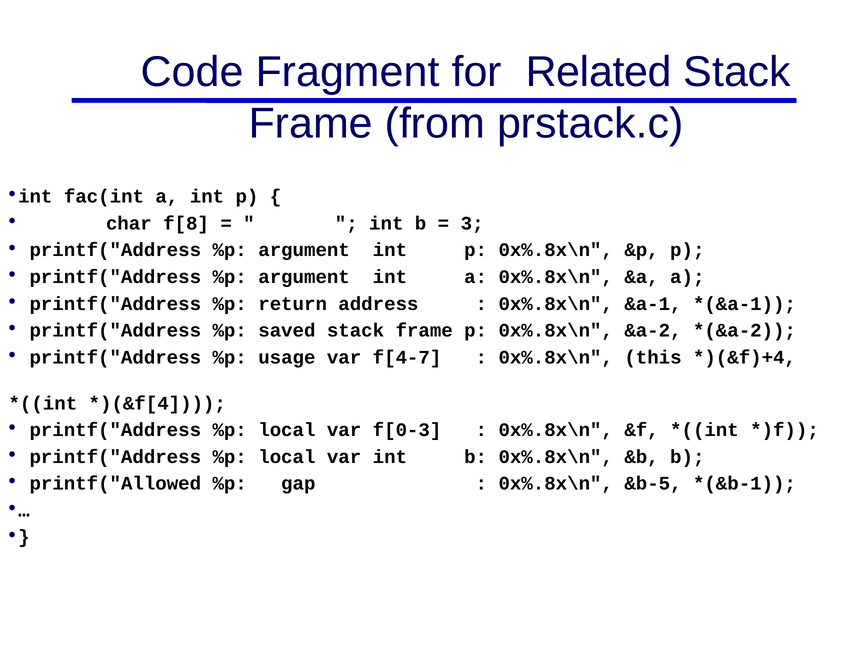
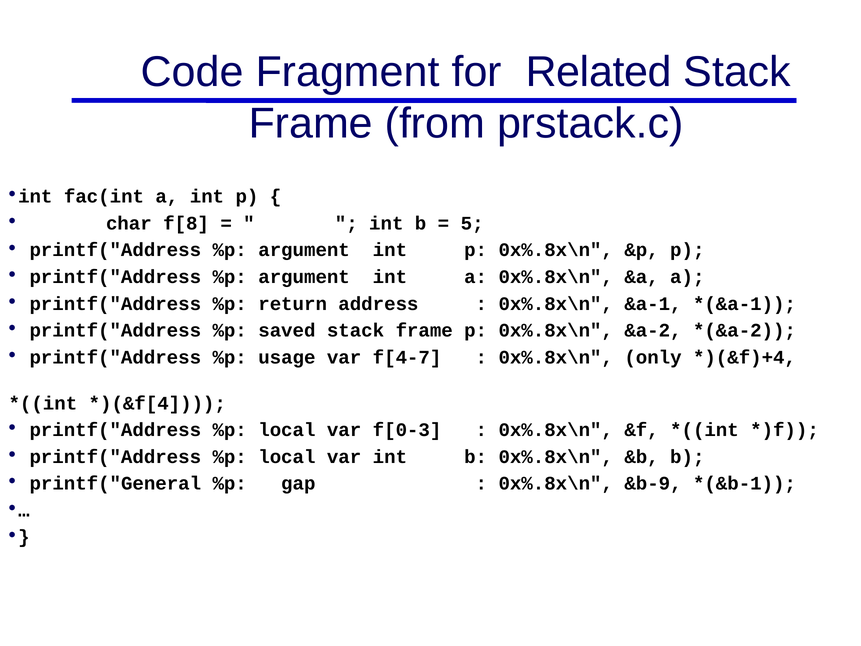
3: 3 -> 5 (472, 223)
this: this -> only (653, 357)
printf("Allowed: printf("Allowed -> printf("General (115, 483)
&b-5: &b-5 -> &b-9 (653, 483)
